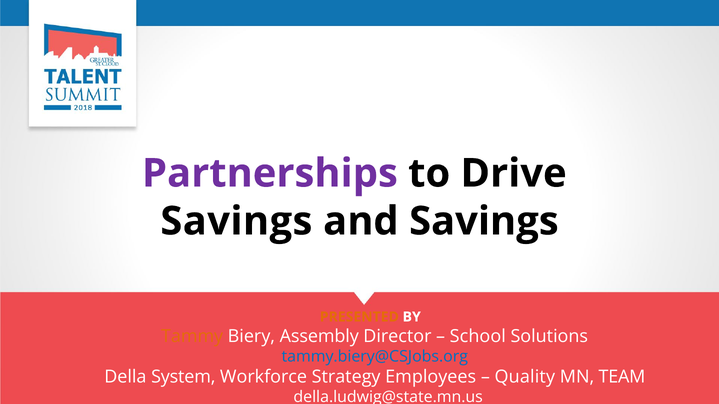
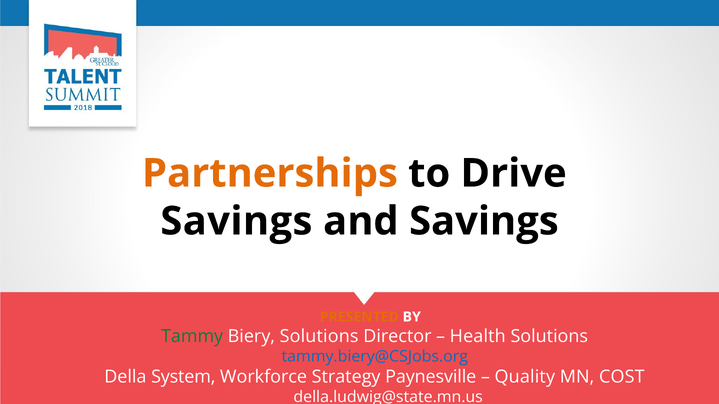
Partnerships colour: purple -> orange (270, 174)
Tammy colour: orange -> green (192, 337)
Biery Assembly: Assembly -> Solutions (319, 337)
School: School -> Health (478, 337)
Employees: Employees -> Paynesville (431, 377)
TEAM: TEAM -> COST (622, 377)
